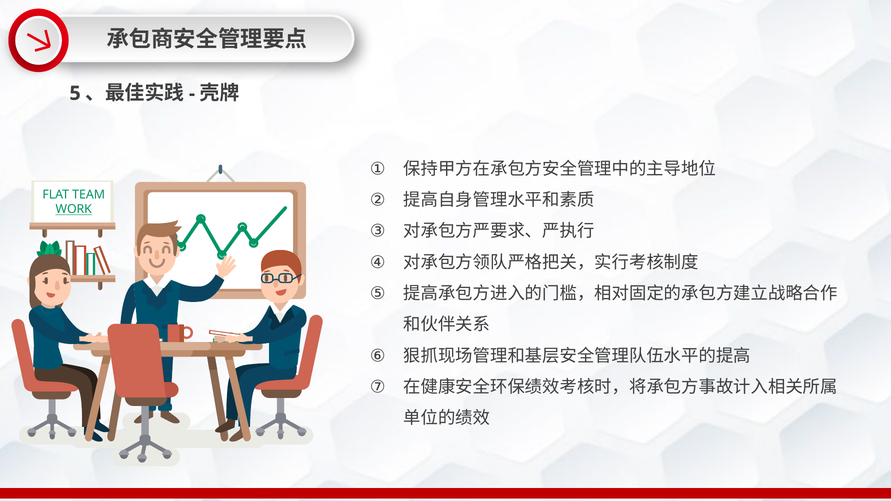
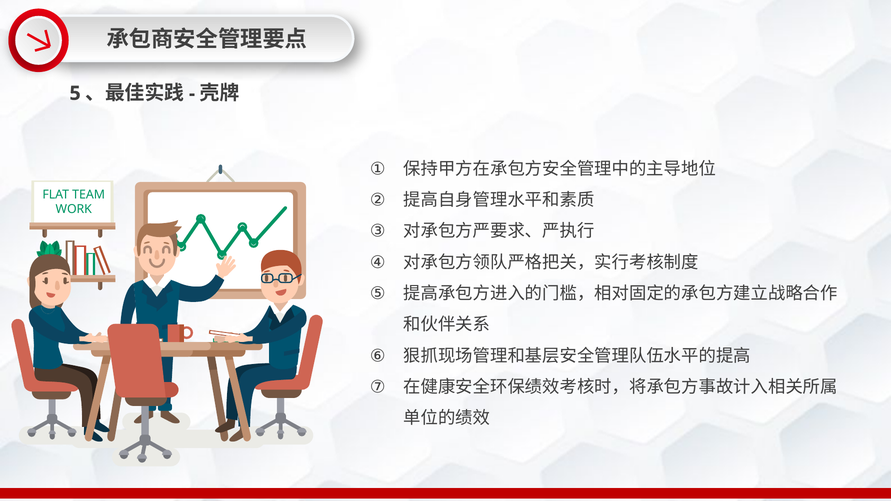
WORK underline: present -> none (74, 209)
